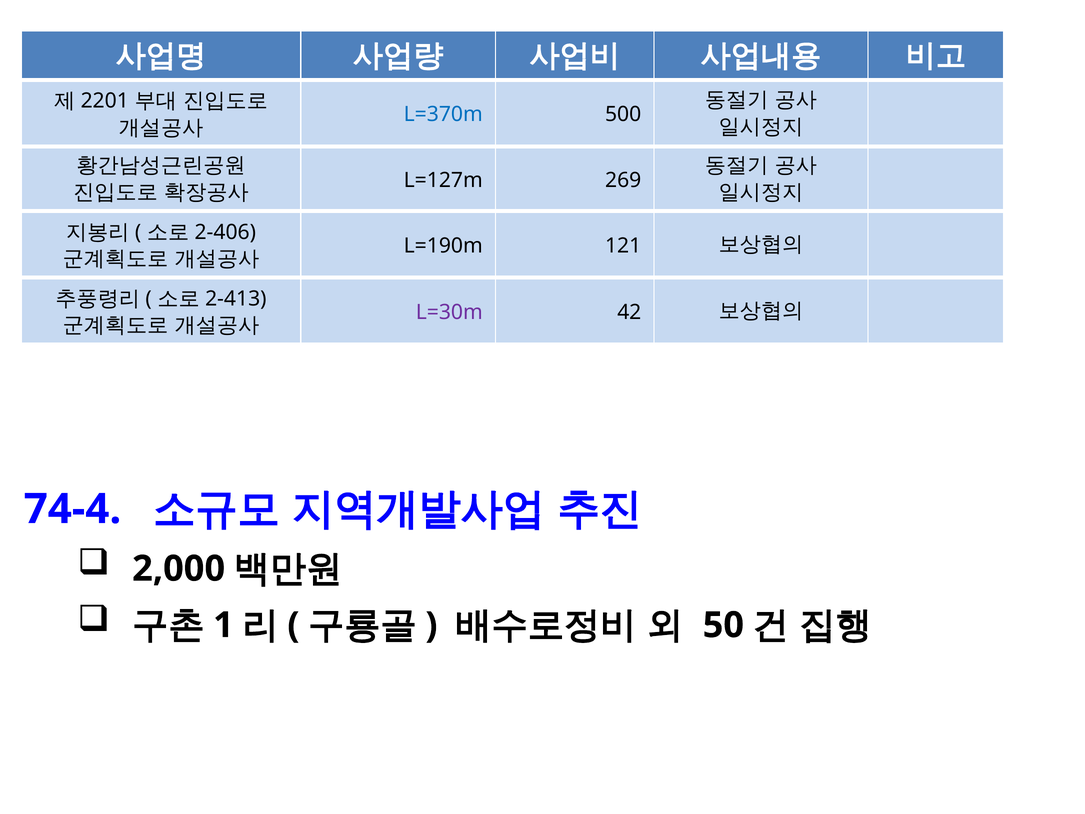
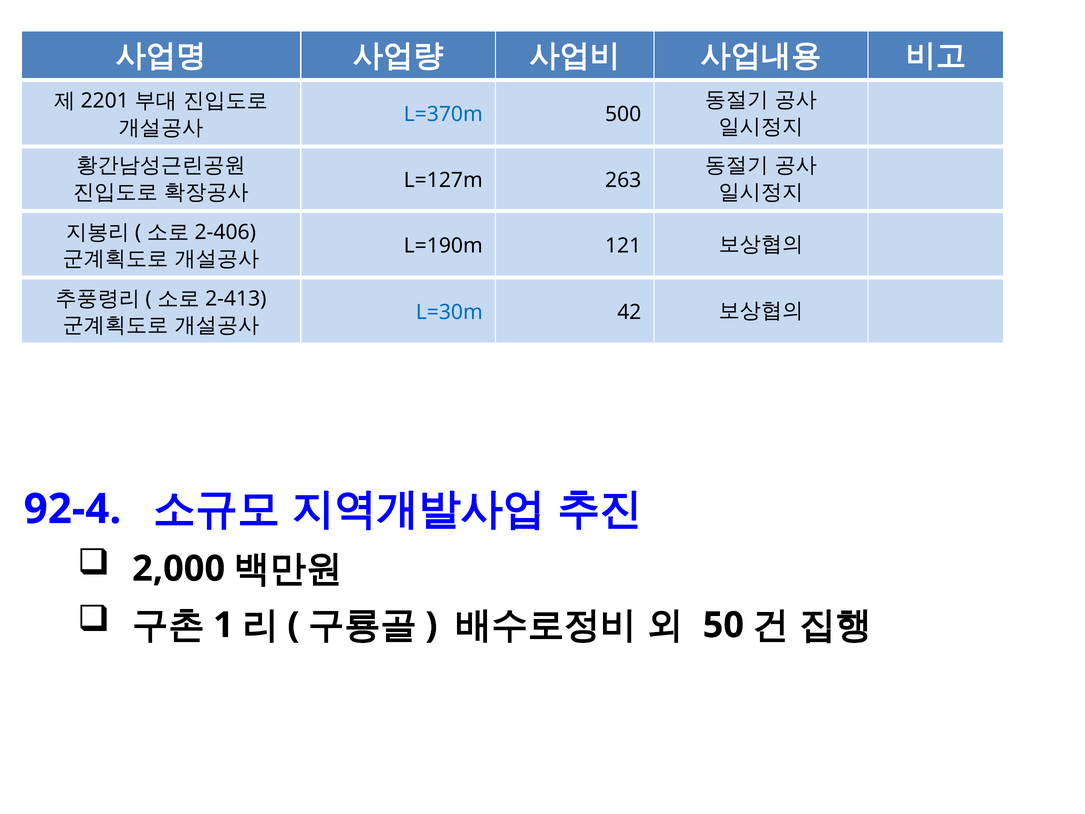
269: 269 -> 263 (623, 180)
L=30m colour: purple -> blue (449, 312)
74-4: 74-4 -> 92-4 (72, 509)
